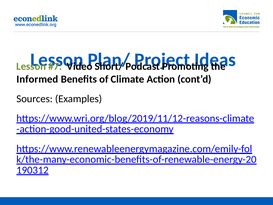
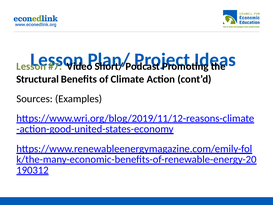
Informed: Informed -> Structural (38, 79)
